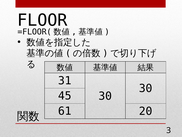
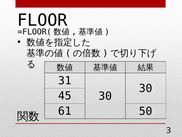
20: 20 -> 50 (146, 111)
